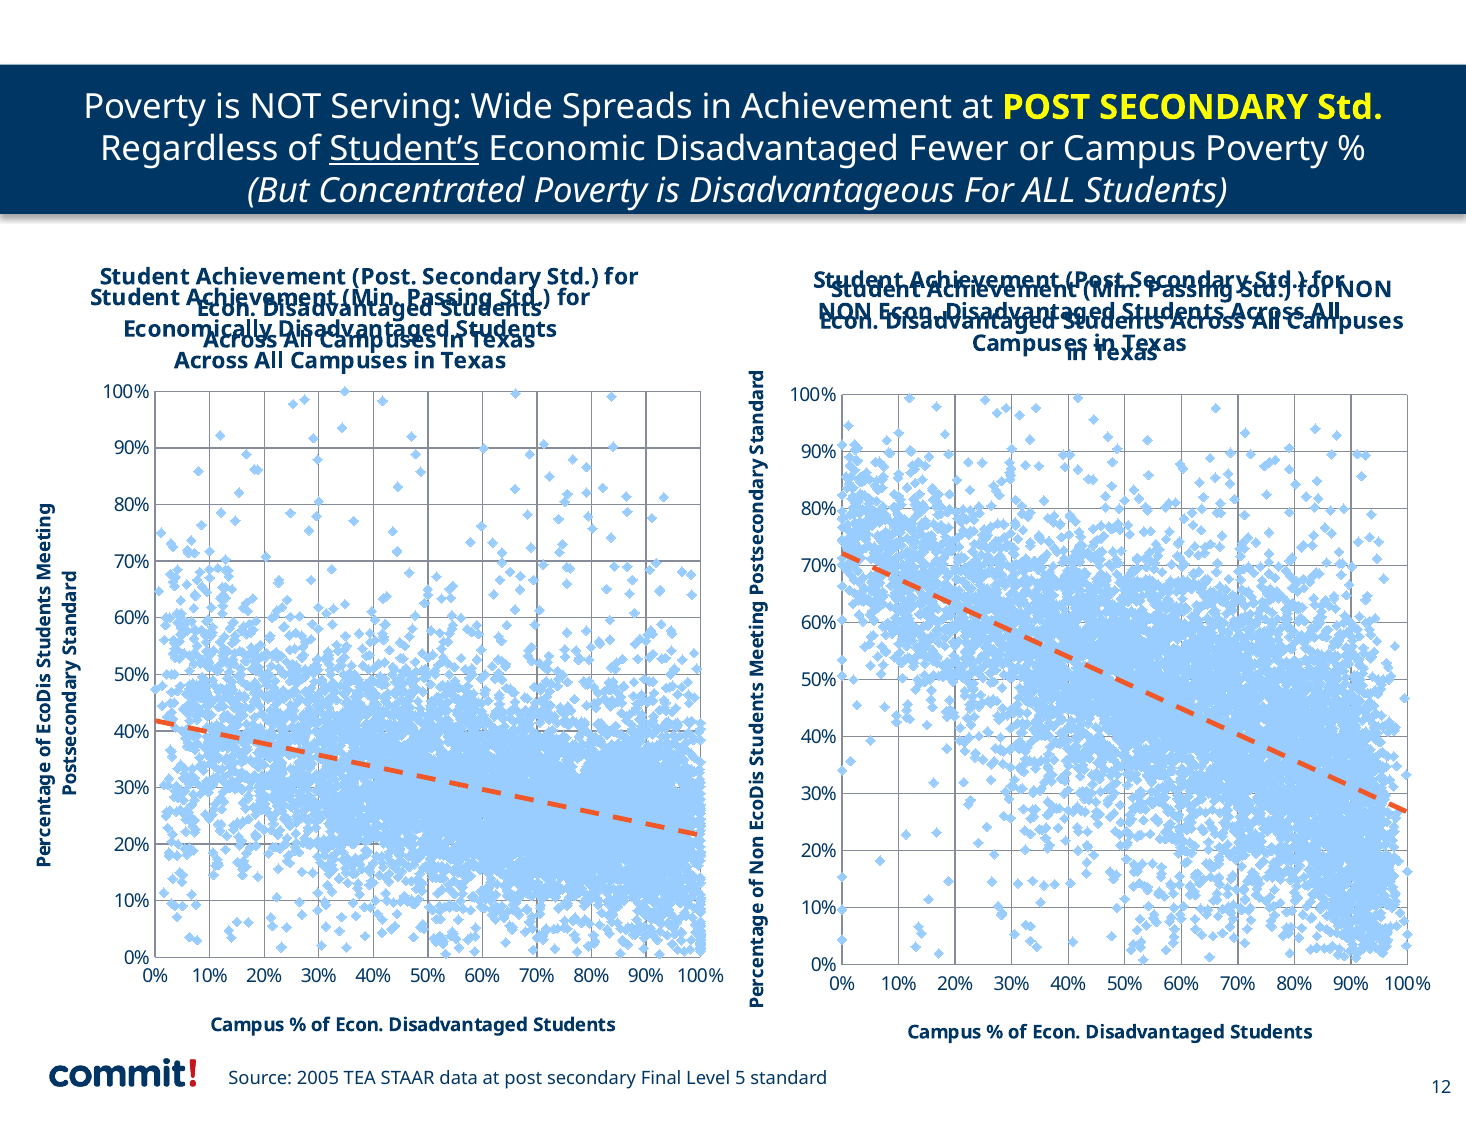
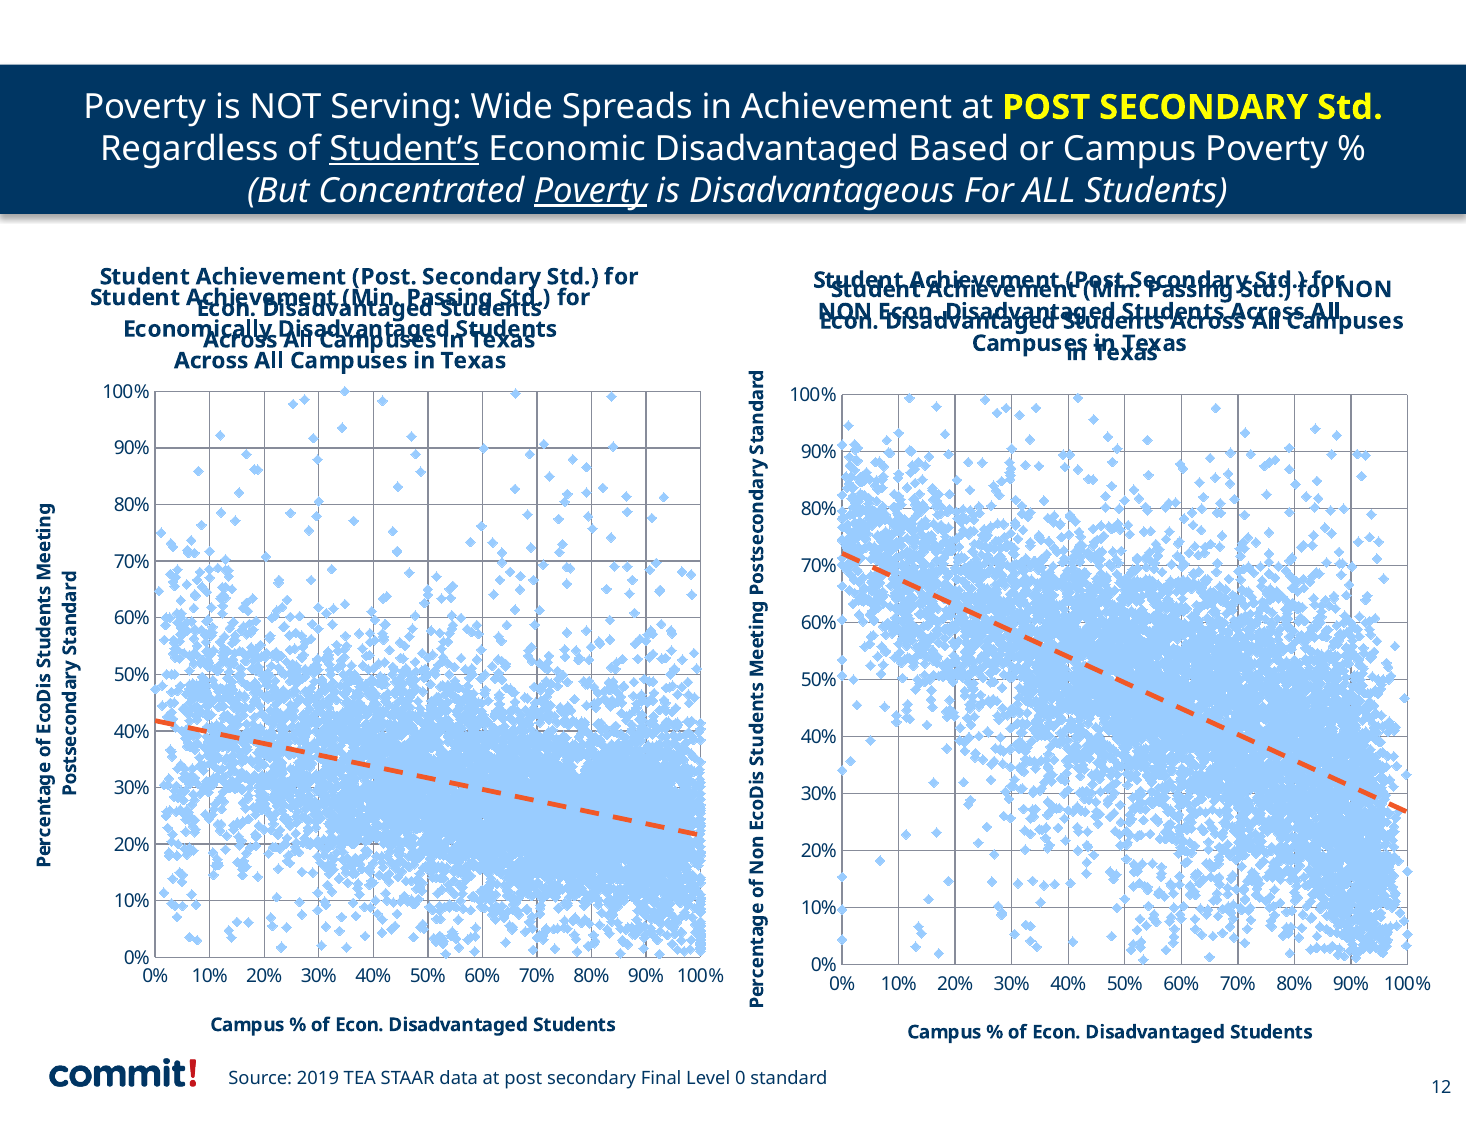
Fewer: Fewer -> Based (959, 149)
Poverty underline: none -> present (590, 191)
2005: 2005 -> 2019 (318, 1079)
5: 5 -> 0 (740, 1079)
